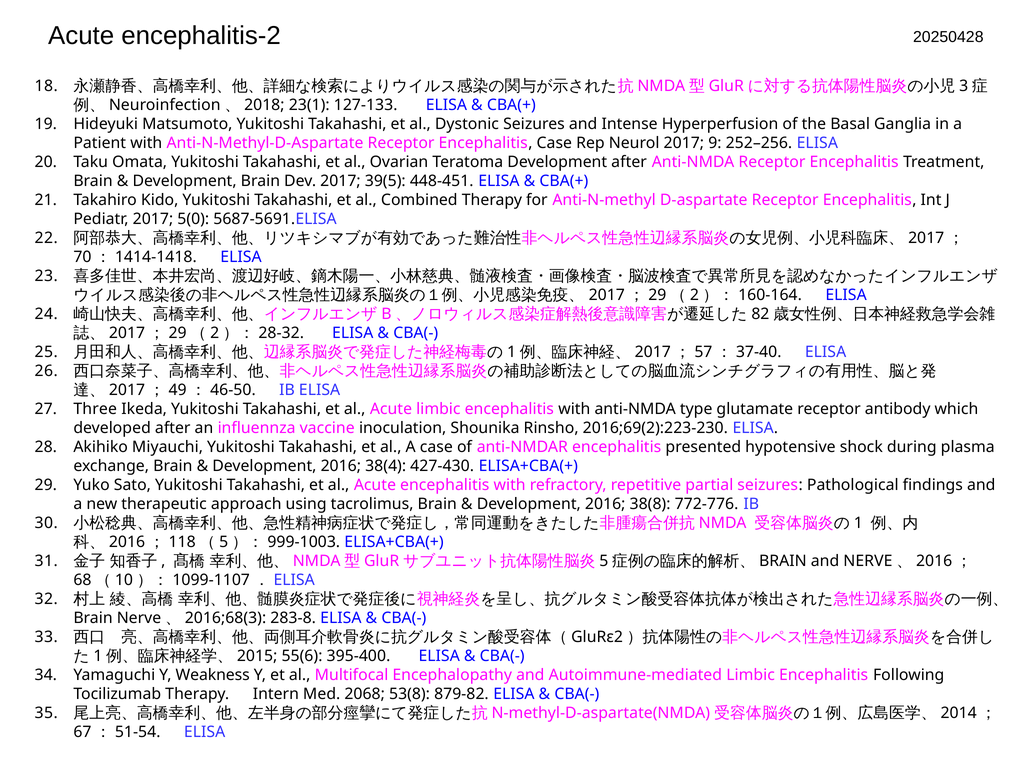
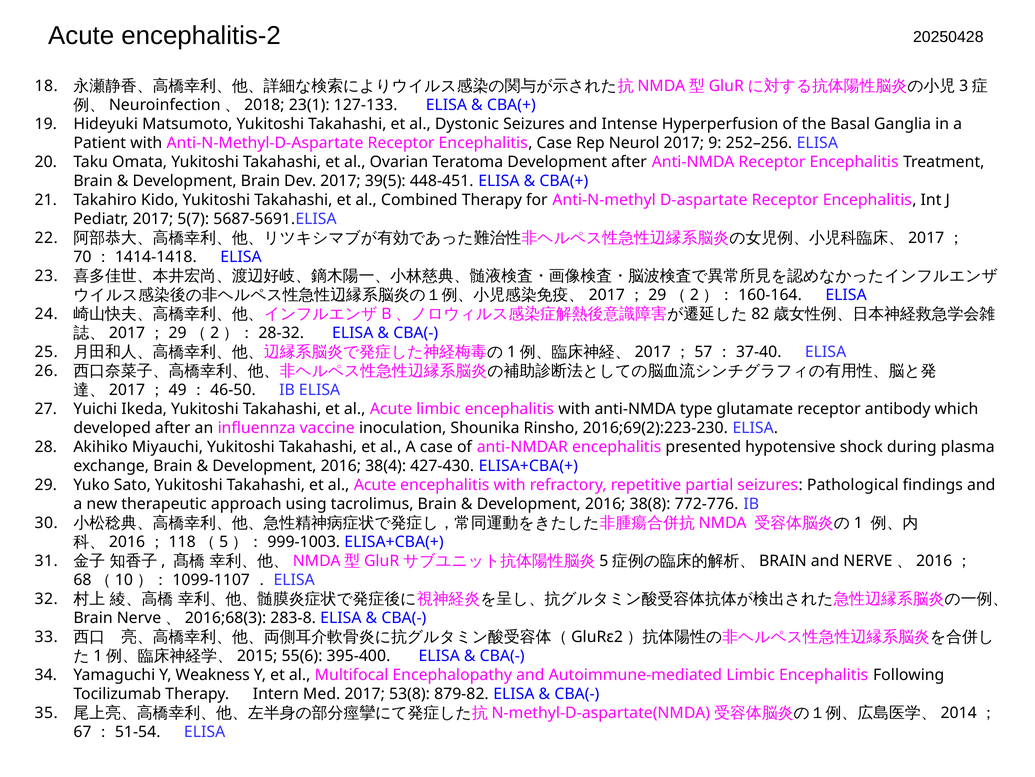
5(0: 5(0 -> 5(7 (193, 219)
Three: Three -> Yuichi (95, 409)
Med 2068: 2068 -> 2017 (365, 694)
